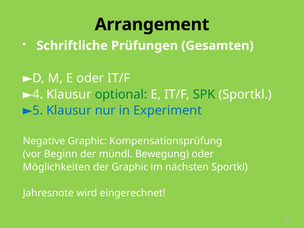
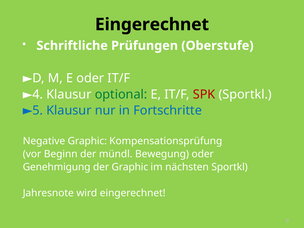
Arrangement: Arrangement -> Eingerechnet (152, 24)
Gesamten: Gesamten -> Oberstufe (217, 46)
SPK colour: green -> red (204, 94)
Experiment: Experiment -> Fortschritte (168, 111)
Möglichkeiten: Möglichkeiten -> Genehmigung (57, 167)
